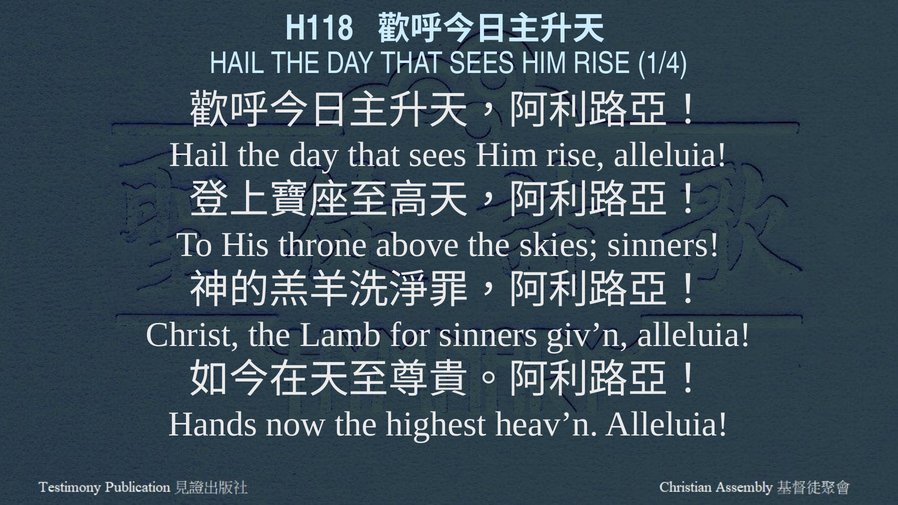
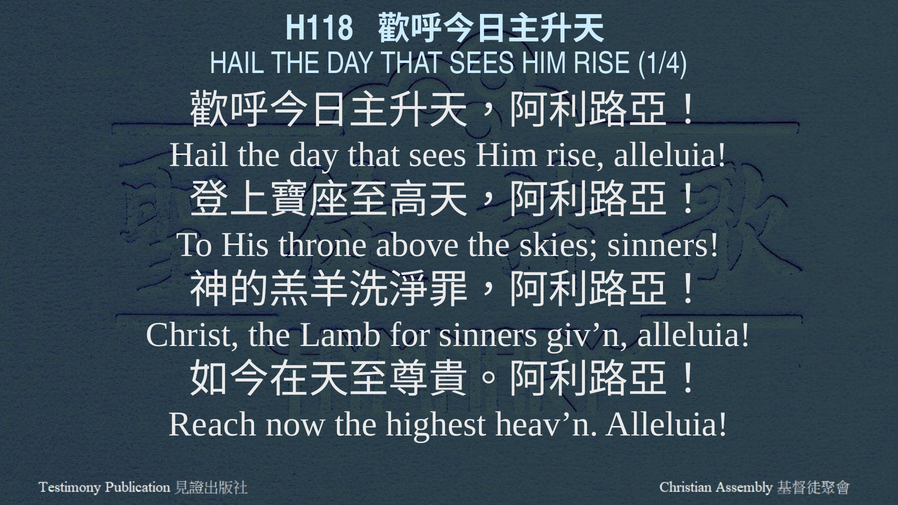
Hands: Hands -> Reach (213, 424)
